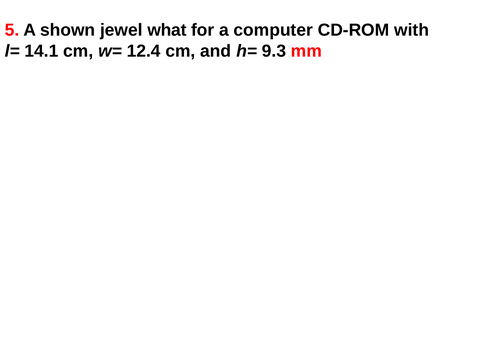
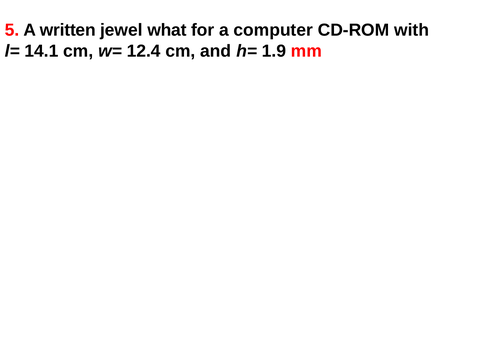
shown: shown -> written (68, 30)
9.3: 9.3 -> 1.9 (274, 51)
